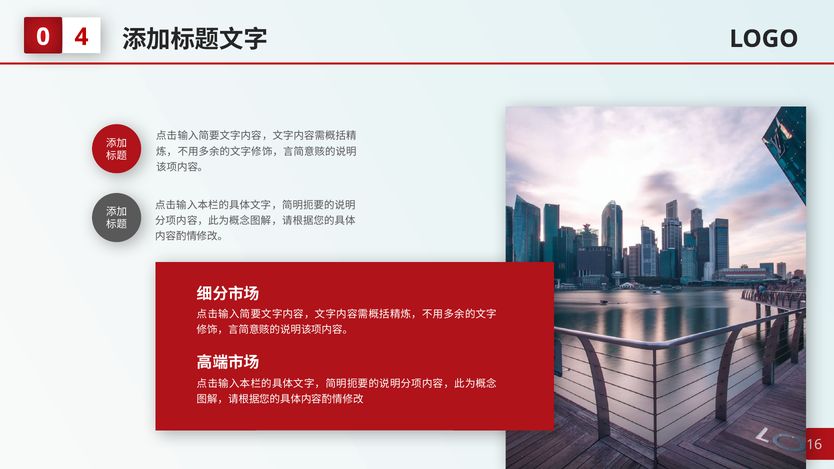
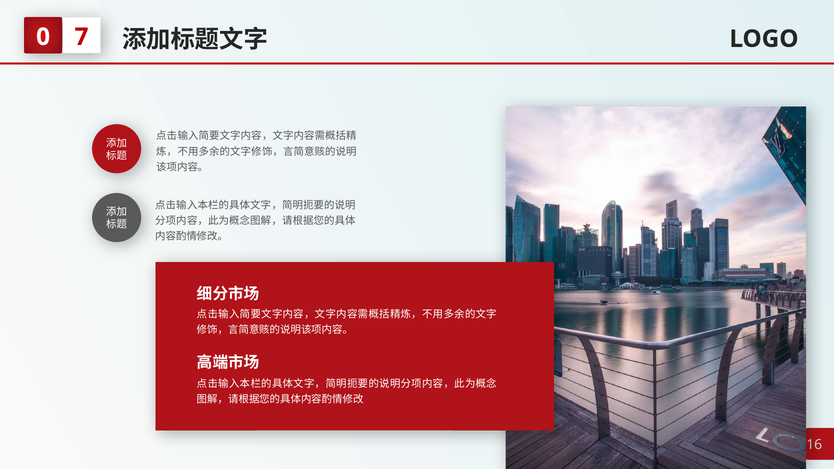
4: 4 -> 7 (82, 37)
